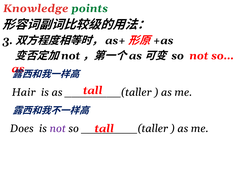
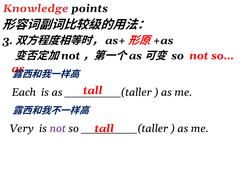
points colour: green -> black (90, 9)
Hair: Hair -> Each (24, 93)
Does: Does -> Very (22, 129)
